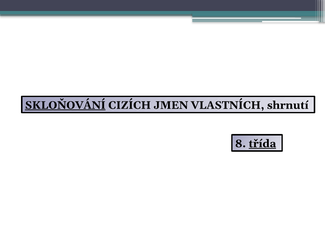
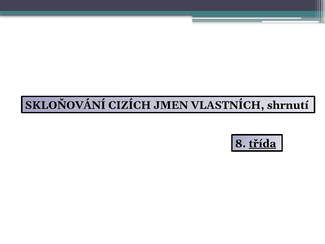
SKLOŇOVÁNÍ underline: present -> none (65, 105)
